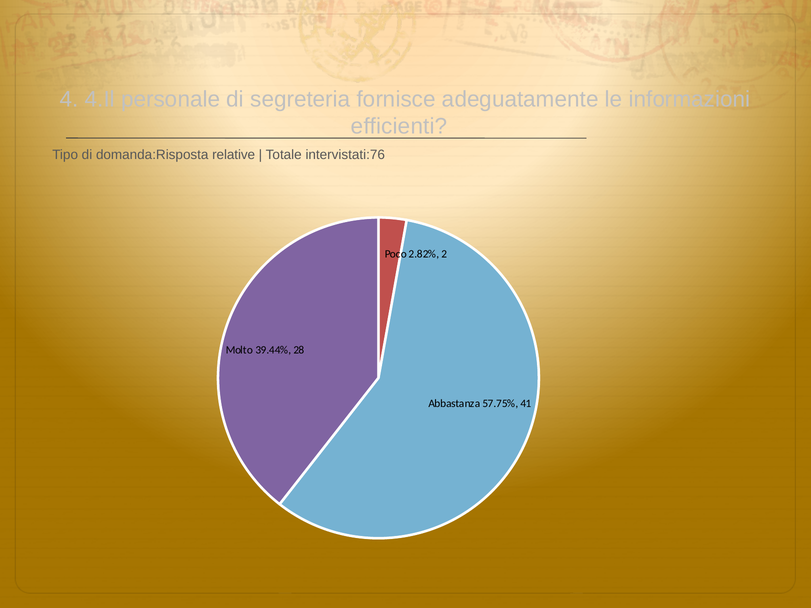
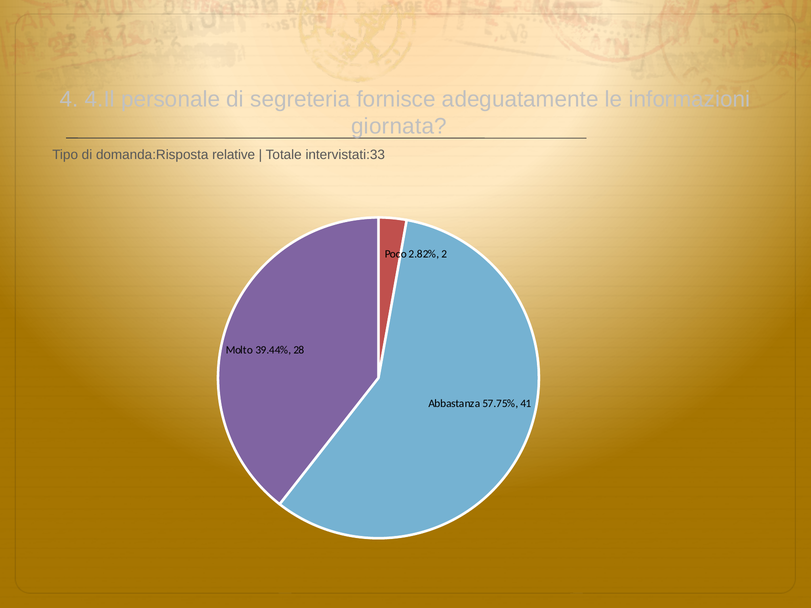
efficienti: efficienti -> giornata (399, 127)
intervistati:76: intervistati:76 -> intervistati:33 (345, 155)
